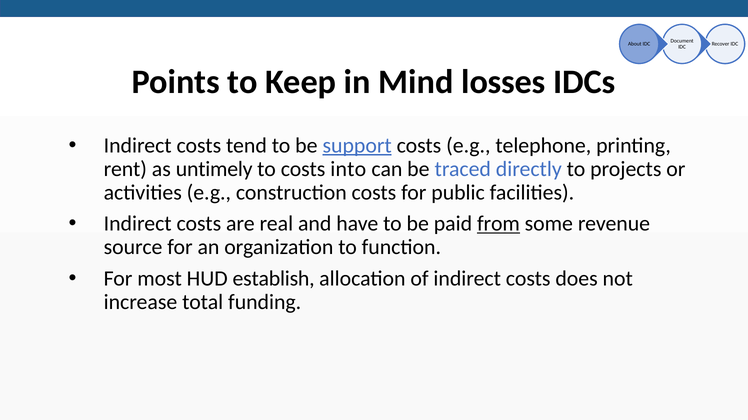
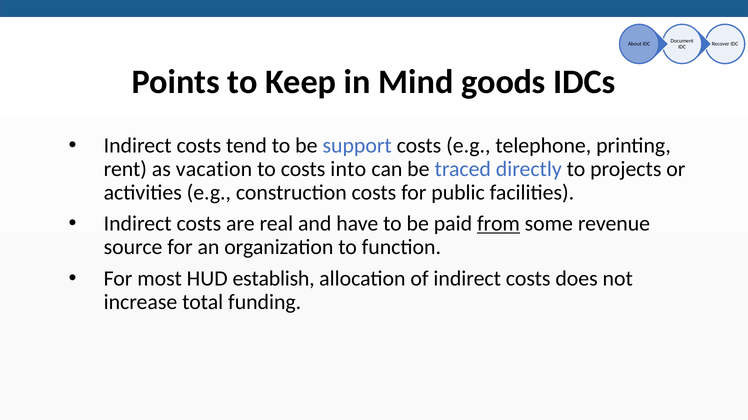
losses: losses -> goods (503, 82)
support underline: present -> none (357, 146)
untimely: untimely -> vacation (214, 169)
